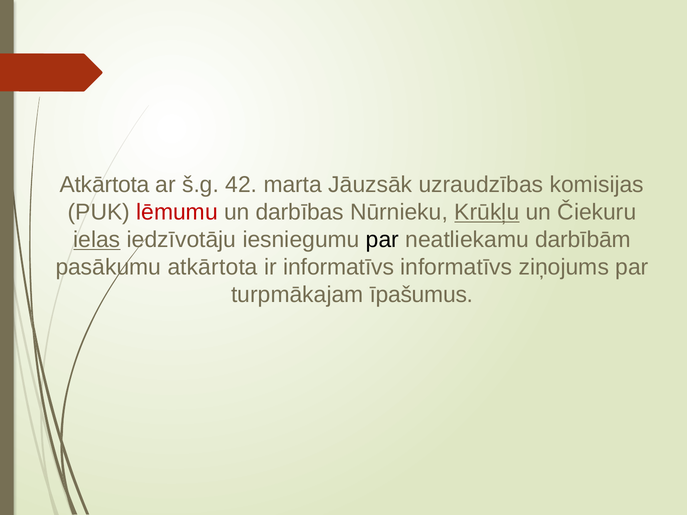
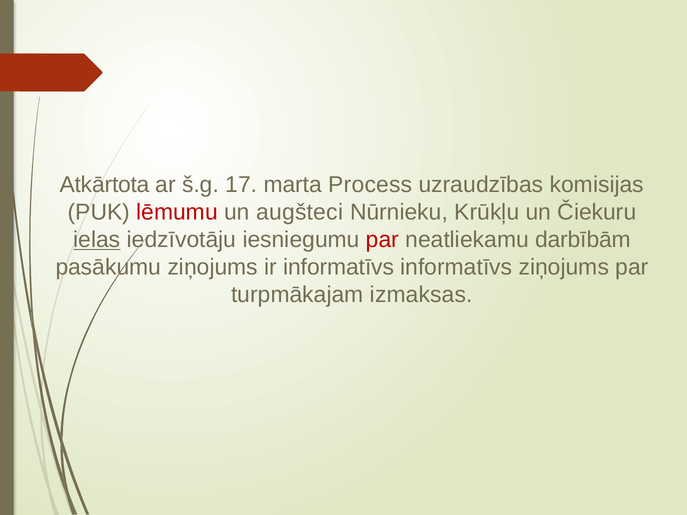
42: 42 -> 17 (241, 185)
Jāuzsāk: Jāuzsāk -> Process (370, 185)
darbības: darbības -> augšteci (300, 212)
Krūkļu underline: present -> none (487, 212)
par colour: black -> red (383, 240)
pasākumu atkārtota: atkārtota -> ziņojums (213, 267)
īpašumus: īpašumus -> izmaksas (421, 295)
